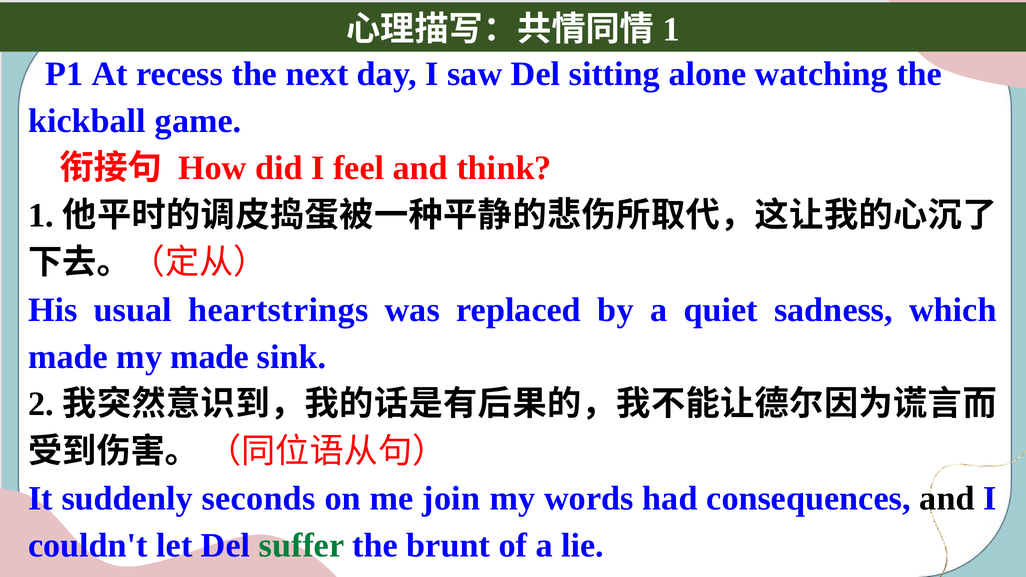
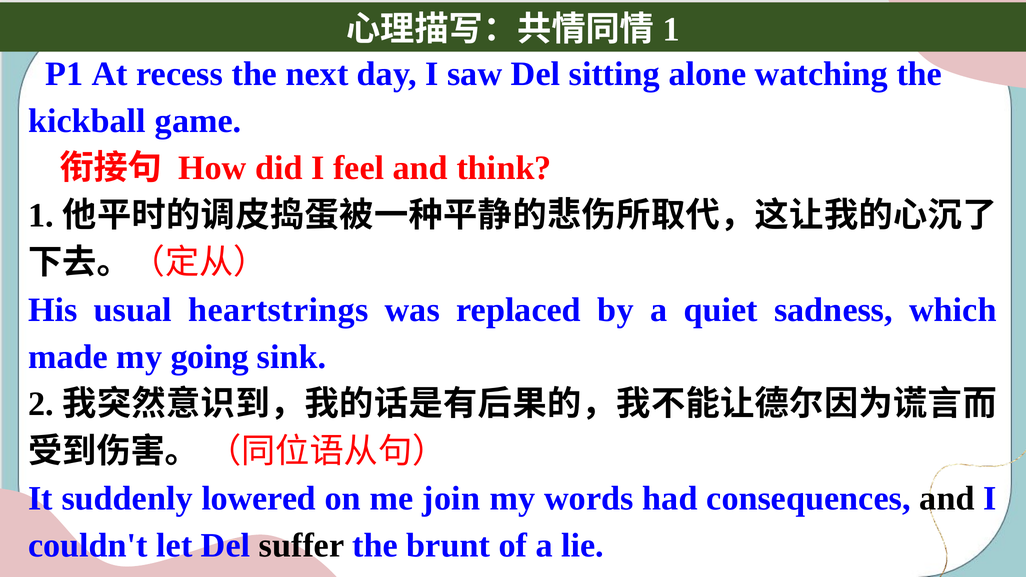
my made: made -> going (210, 357)
seconds: seconds -> lowered (259, 499)
suffer colour: green -> black (302, 546)
